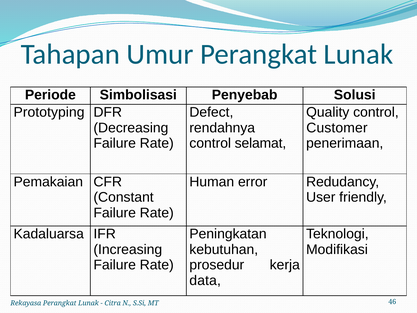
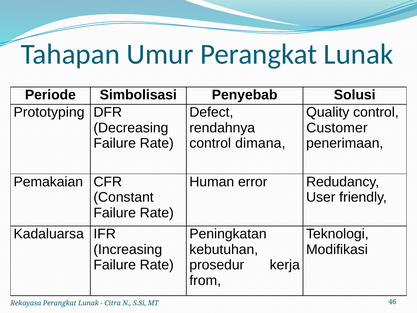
selamat: selamat -> dimana (260, 143)
data: data -> from (205, 280)
